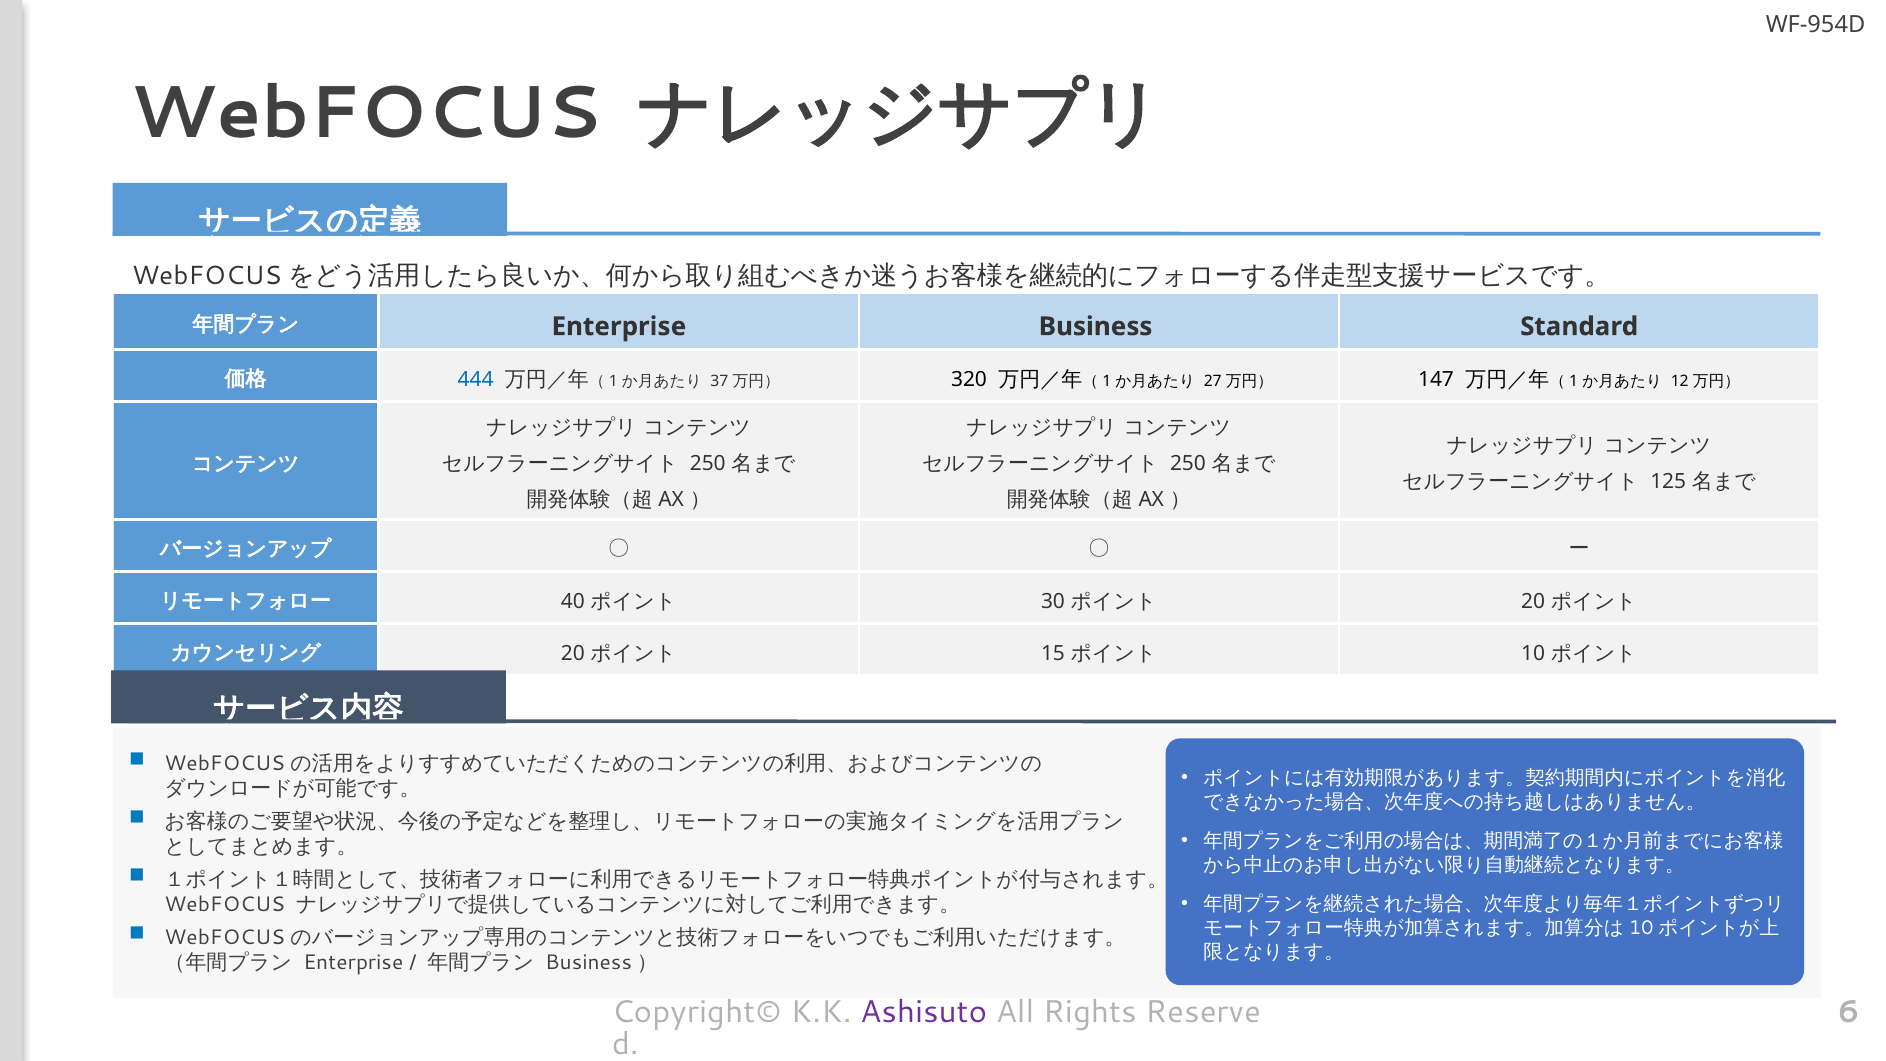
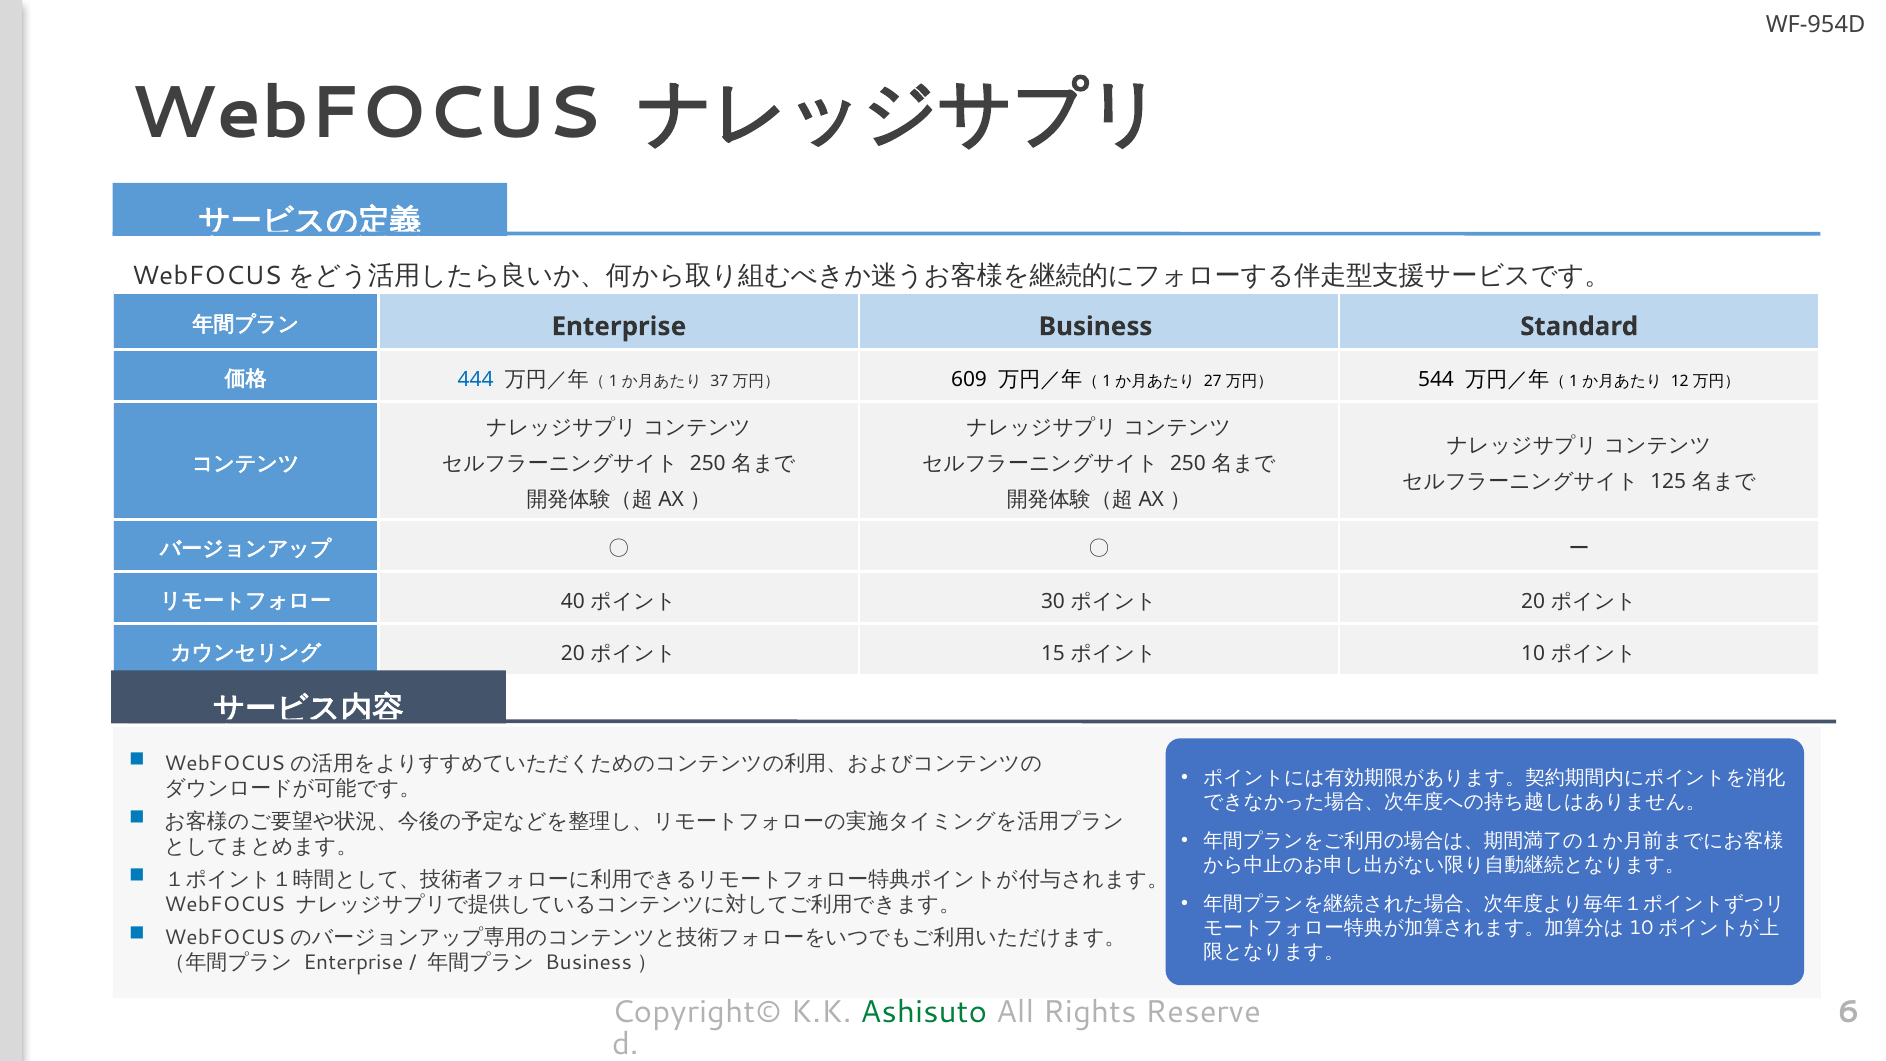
320: 320 -> 609 (969, 380)
147: 147 -> 544 (1436, 380)
Ashisuto colour: purple -> green (924, 1012)
